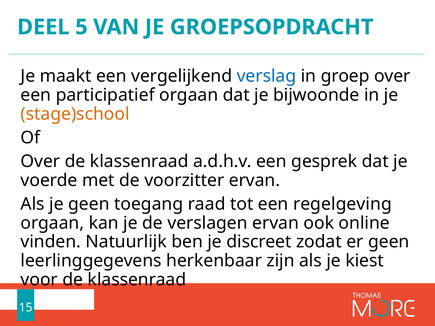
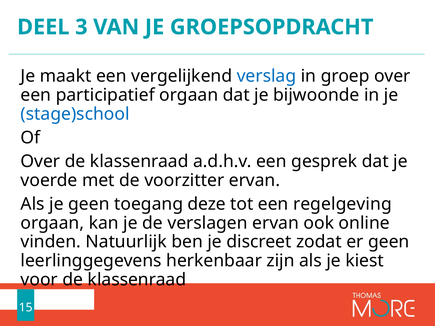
5: 5 -> 3 (81, 27)
stage)school colour: orange -> blue (75, 114)
raad: raad -> deze (207, 204)
